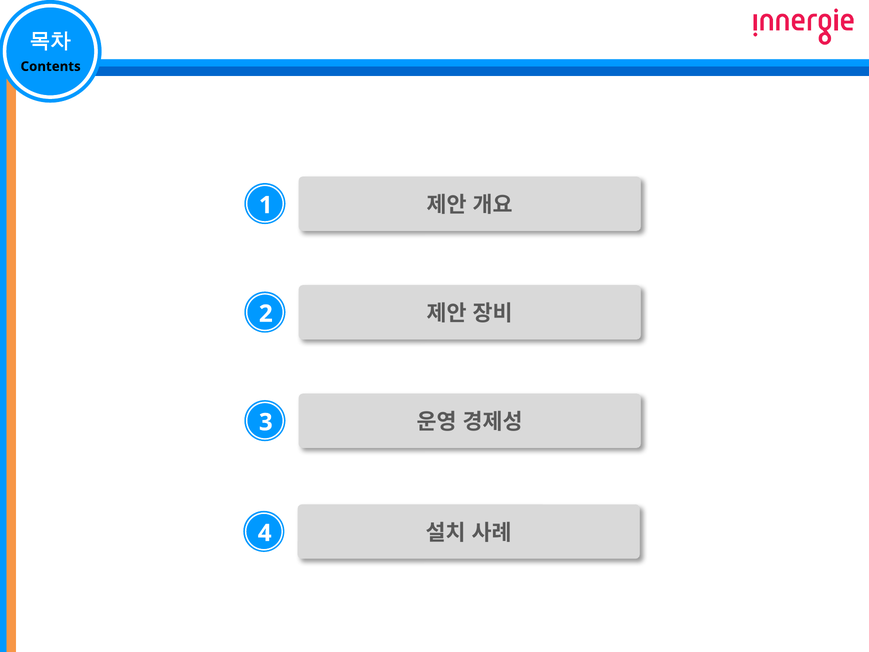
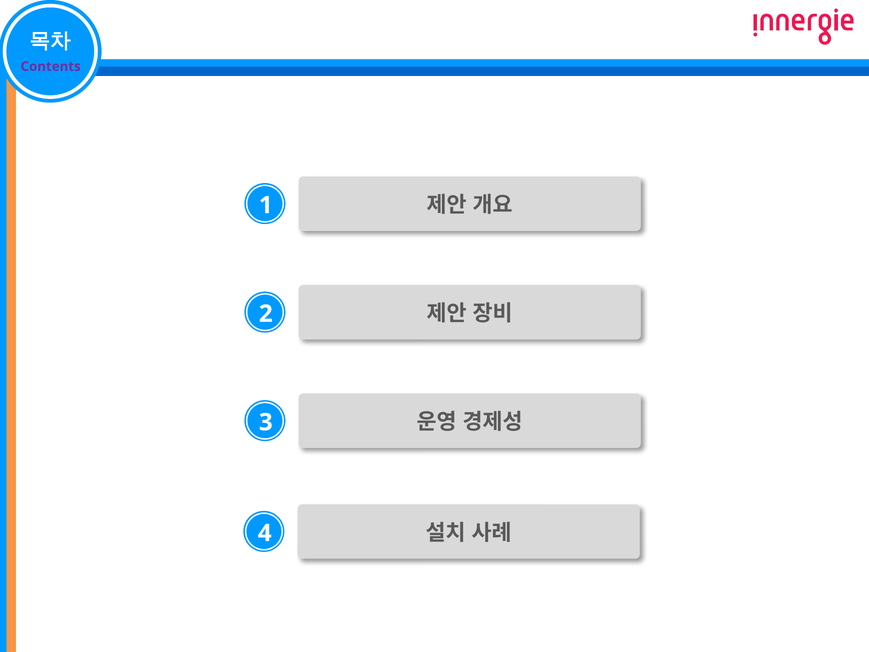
Contents colour: black -> purple (51, 66)
